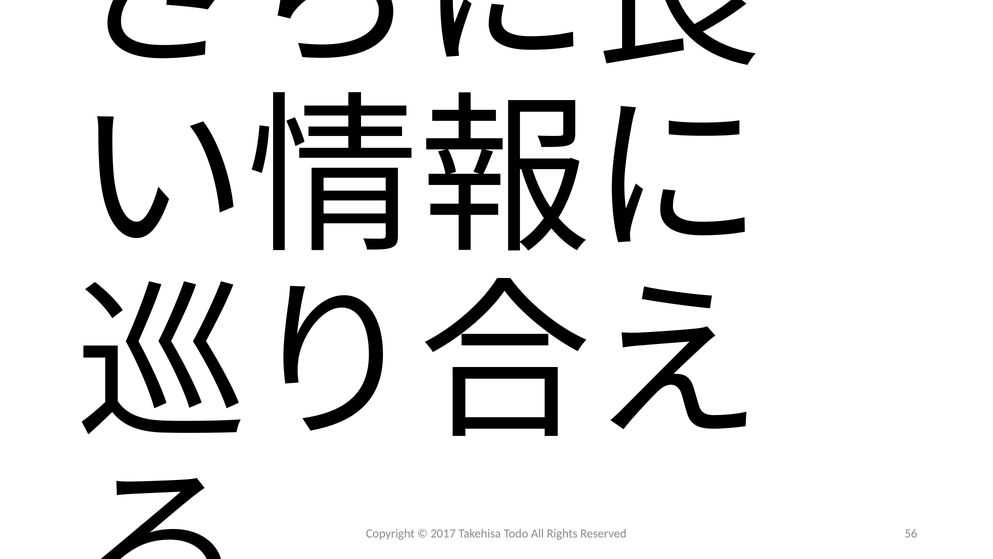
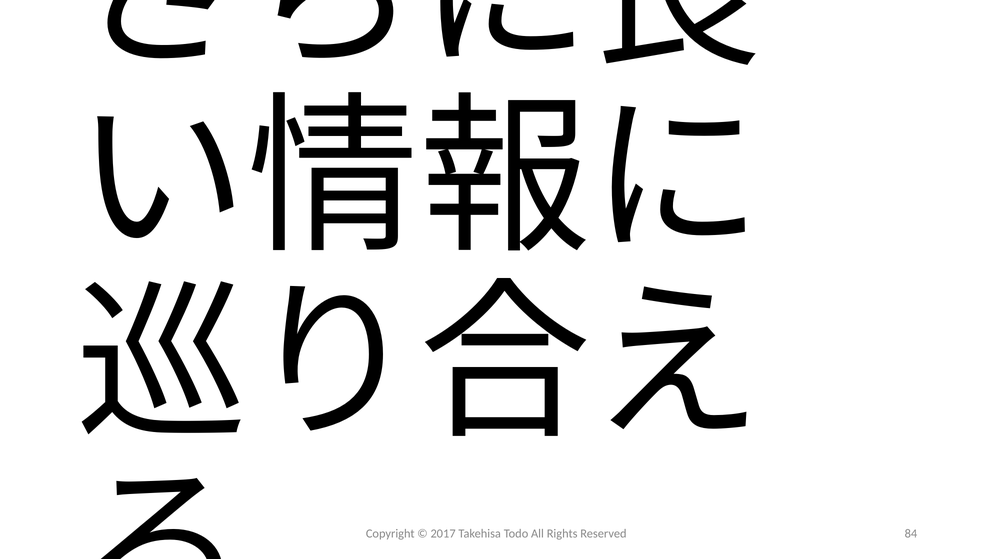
56: 56 -> 84 (911, 533)
